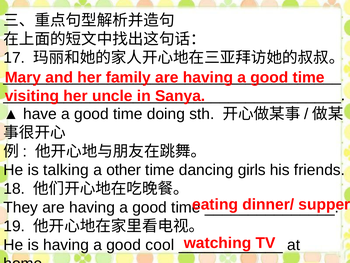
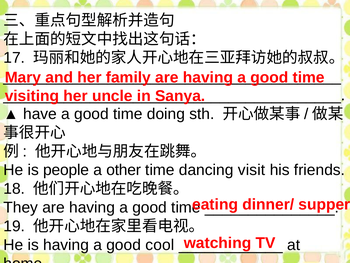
talking: talking -> people (66, 170)
girls: girls -> visit (252, 170)
